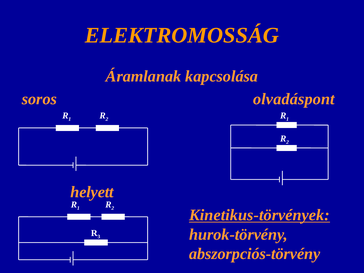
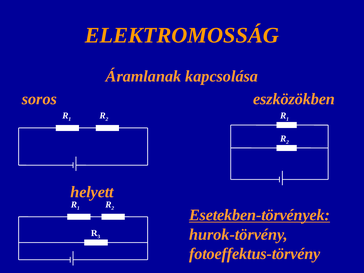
olvadáspont: olvadáspont -> eszközökben (294, 99)
Kinetikus-törvények: Kinetikus-törvények -> Esetekben-törvények (260, 215)
abszorpciós-törvény: abszorpciós-törvény -> fotoeffektus-törvény (255, 254)
